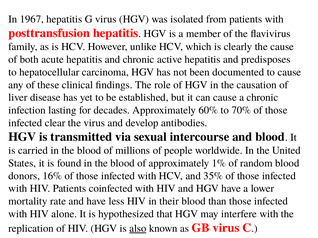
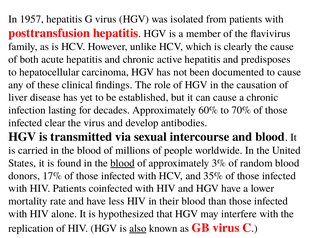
1967: 1967 -> 1957 (32, 19)
blood underline: none -> present (123, 163)
1%: 1% -> 3% (219, 163)
16%: 16% -> 17% (52, 176)
